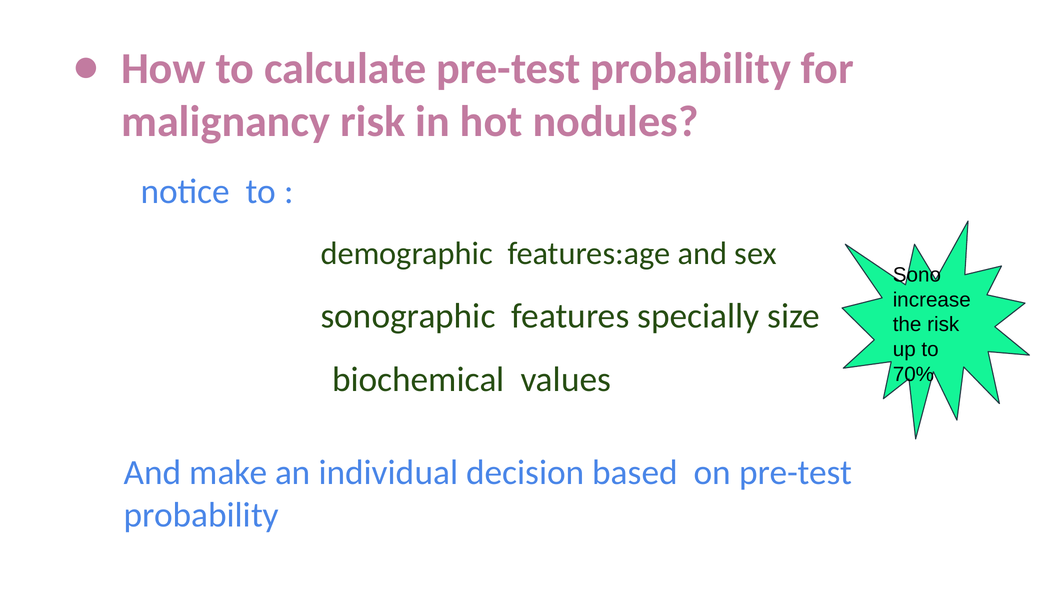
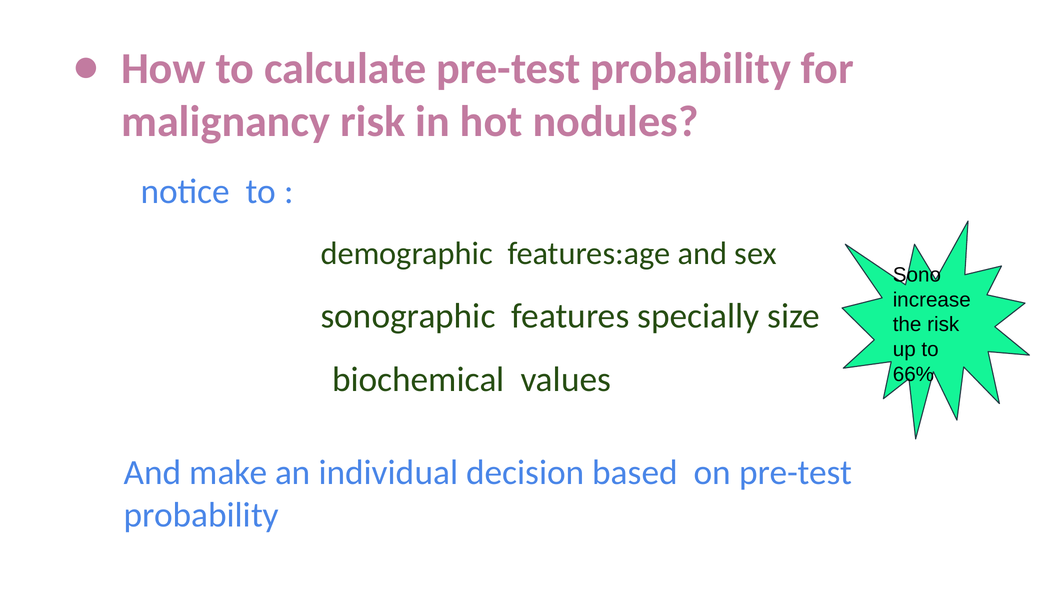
70%: 70% -> 66% (913, 374)
